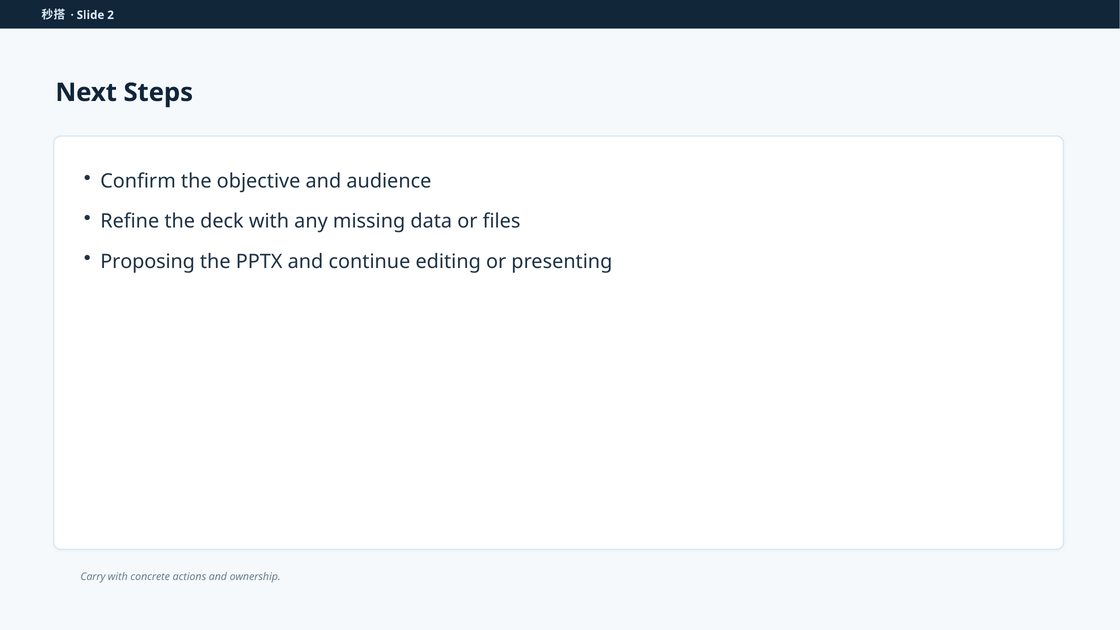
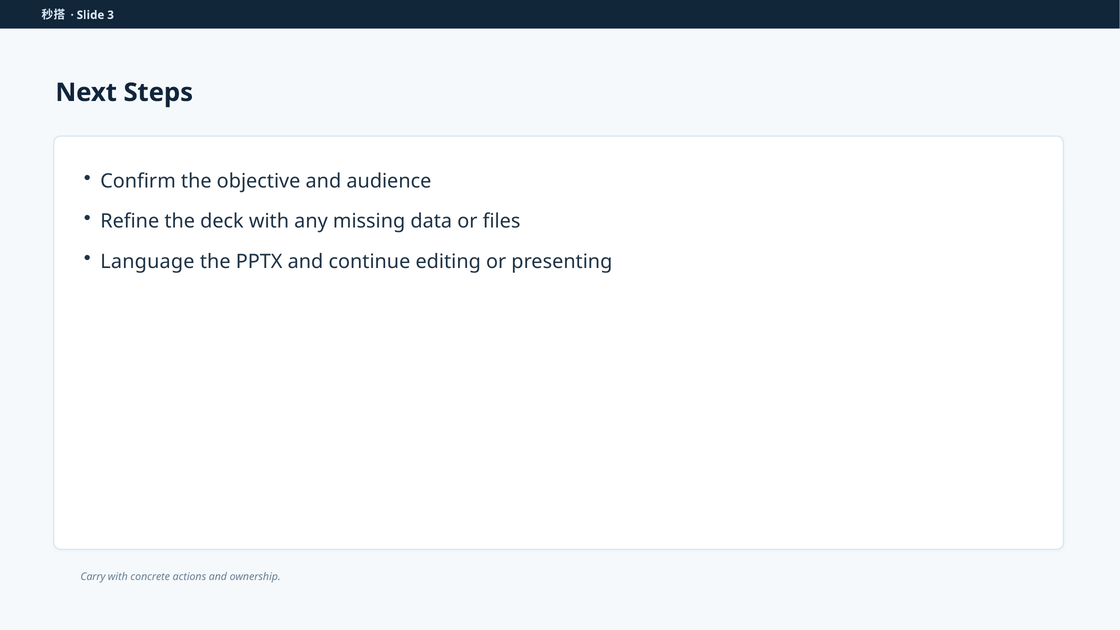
2: 2 -> 3 (111, 15)
Proposing: Proposing -> Language (147, 262)
